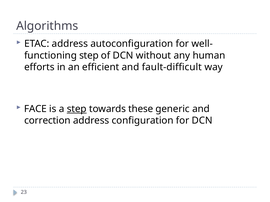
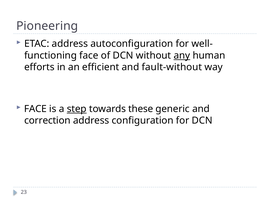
Algorithms: Algorithms -> Pioneering (47, 26)
step: step -> face (89, 56)
any underline: none -> present (182, 56)
fault-difficult: fault-difficult -> fault-without (172, 67)
